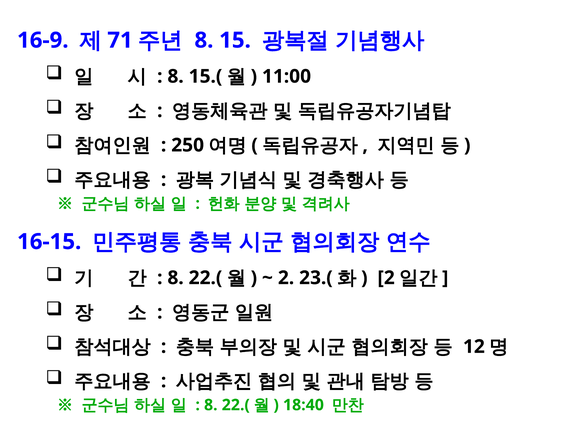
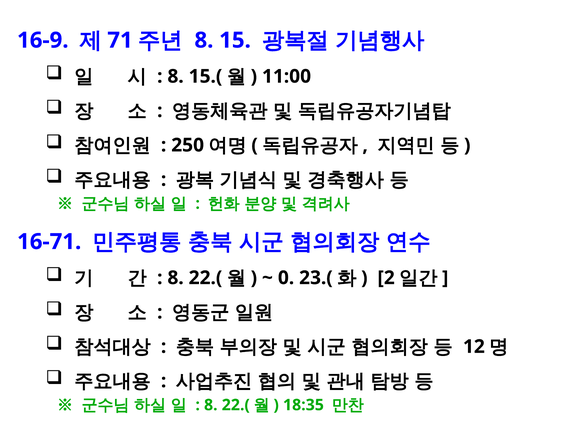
16-15: 16-15 -> 16-71 (49, 242)
2: 2 -> 0 (286, 278)
18:40: 18:40 -> 18:35 (303, 405)
